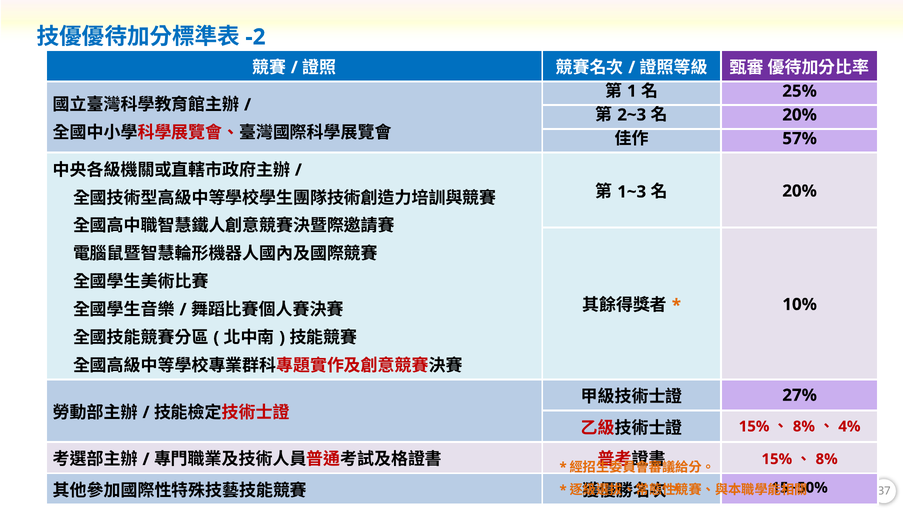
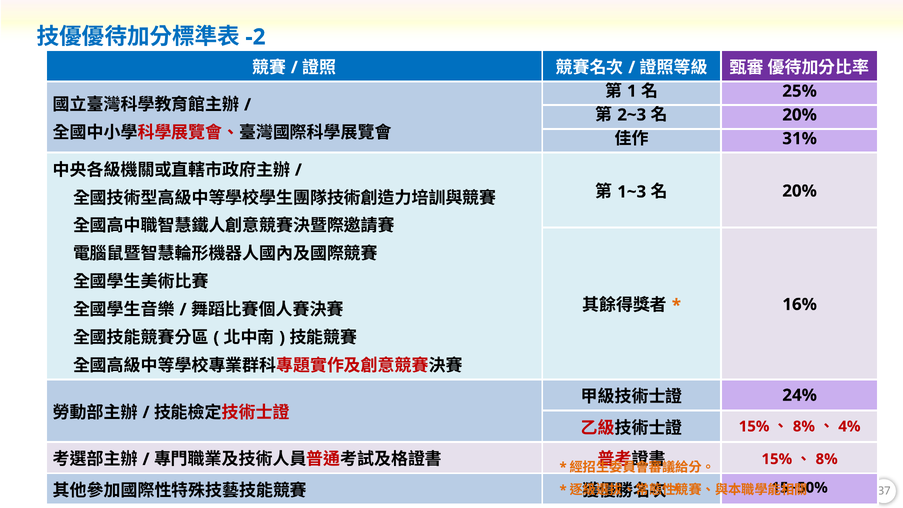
57%: 57% -> 31% (800, 139)
10%: 10% -> 16% (800, 304)
27%: 27% -> 24% (800, 395)
